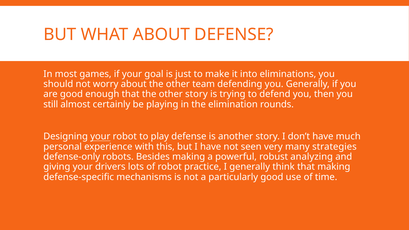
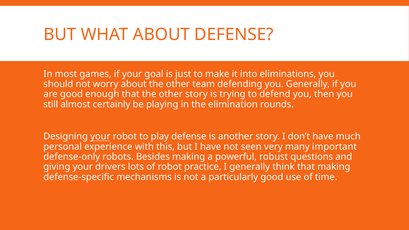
strategies: strategies -> important (334, 147)
analyzing: analyzing -> questions (312, 157)
